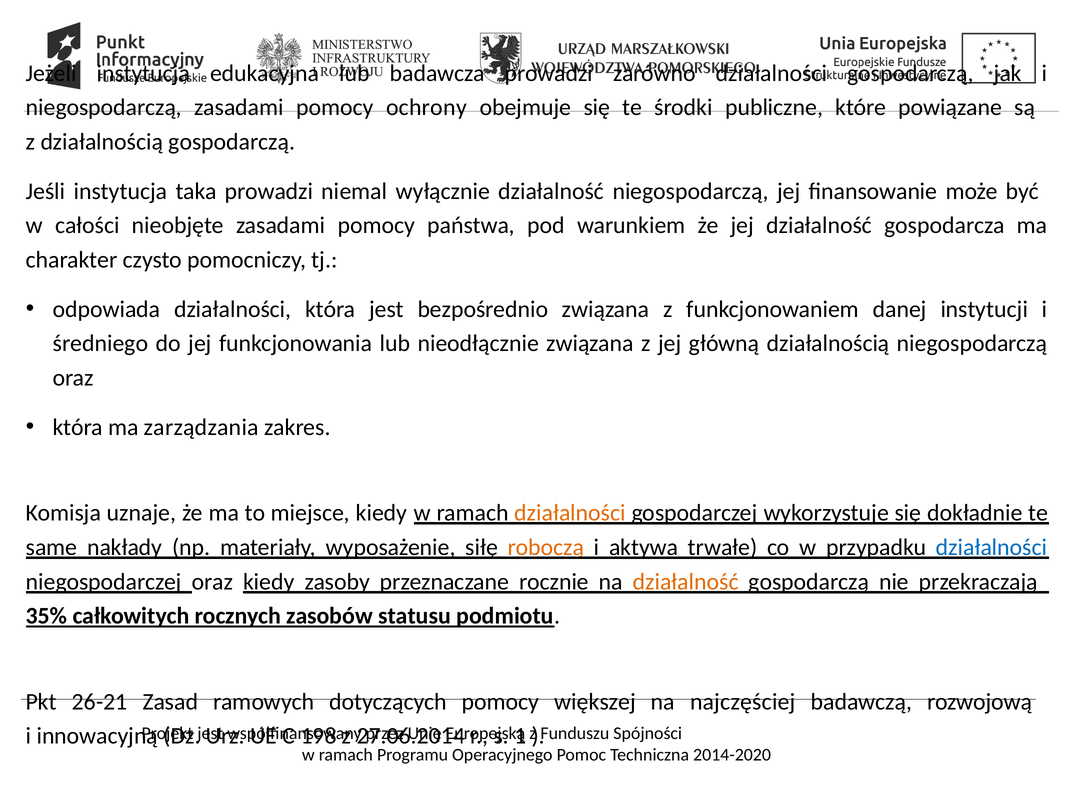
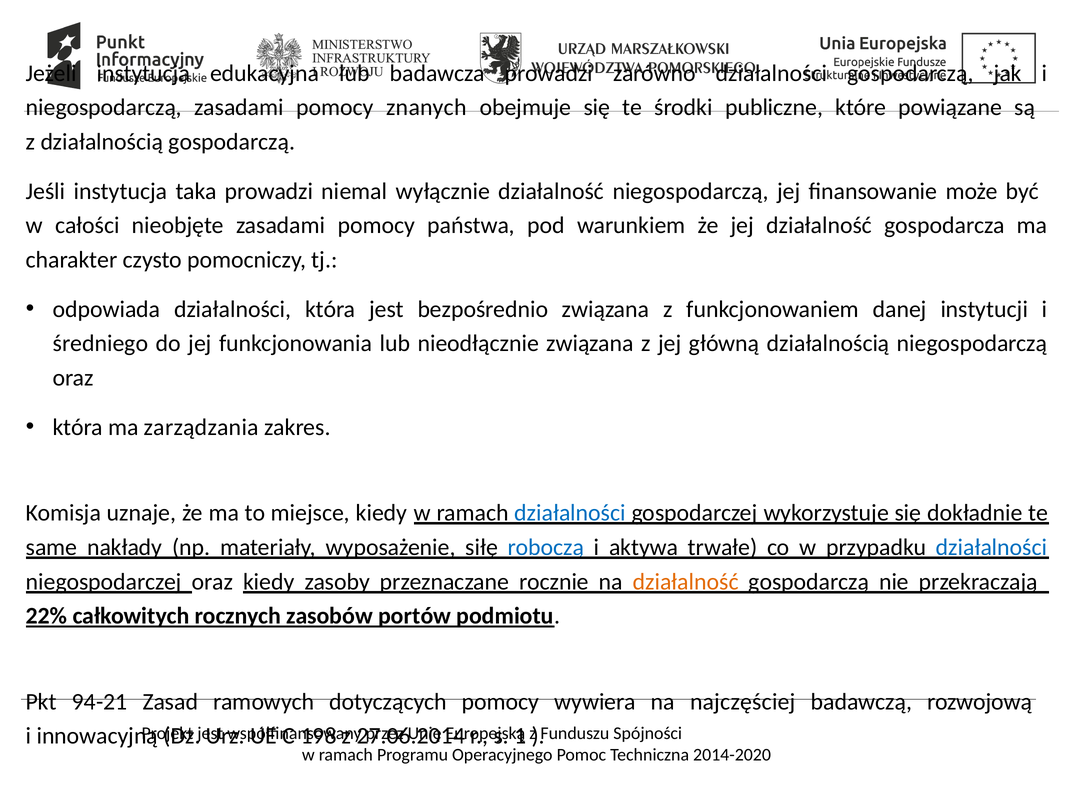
ochrony: ochrony -> znanych (426, 108)
działalności colour: orange -> blue (570, 513)
roboczą colour: orange -> blue (546, 547)
35%: 35% -> 22% (47, 616)
statusu: statusu -> portów (415, 616)
26-21: 26-21 -> 94-21 (100, 701)
większej: większej -> wywiera (595, 701)
